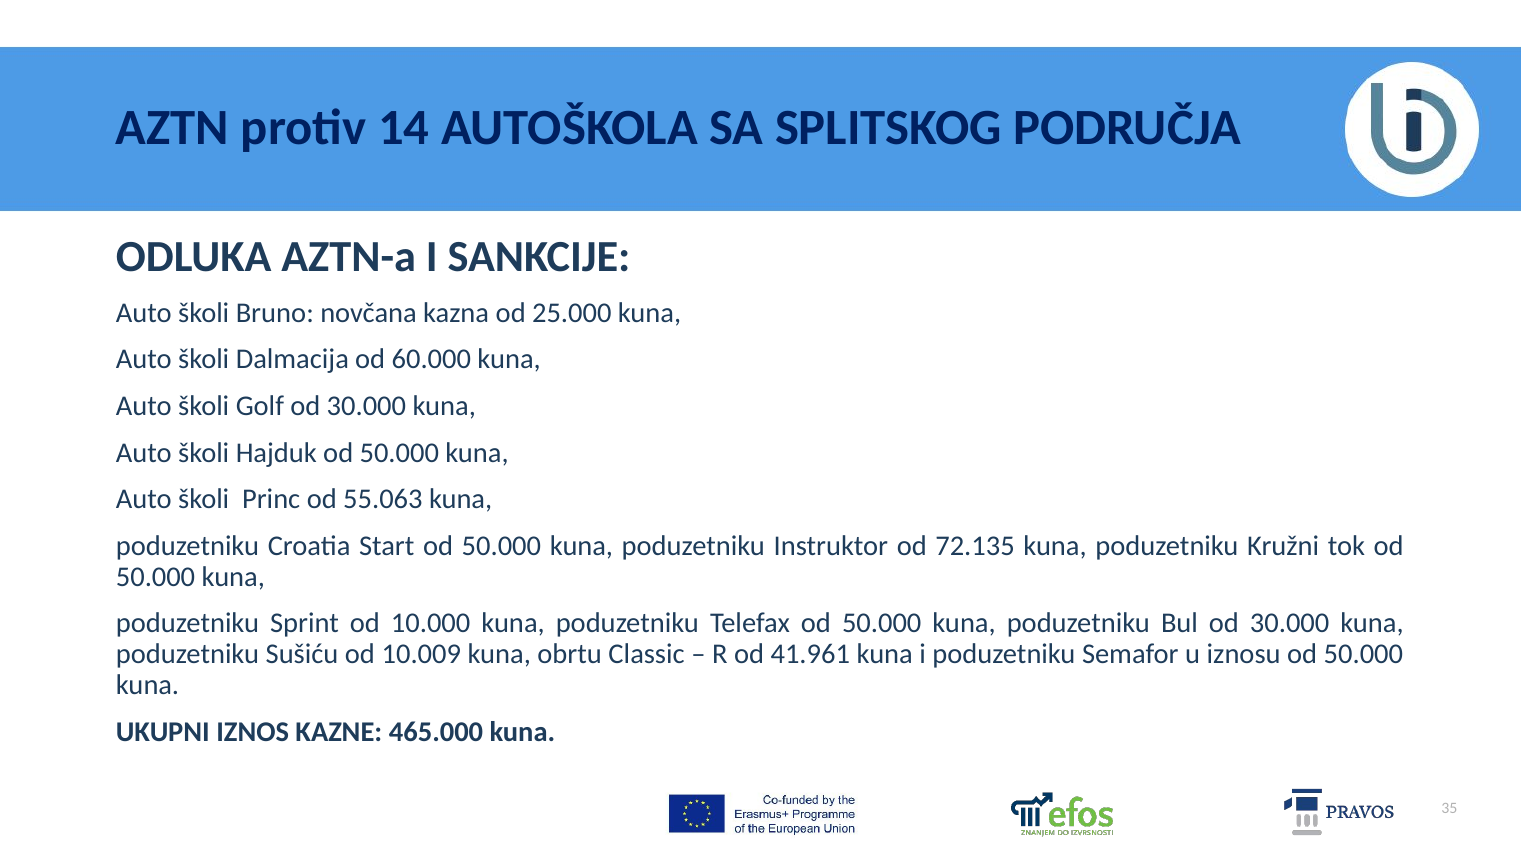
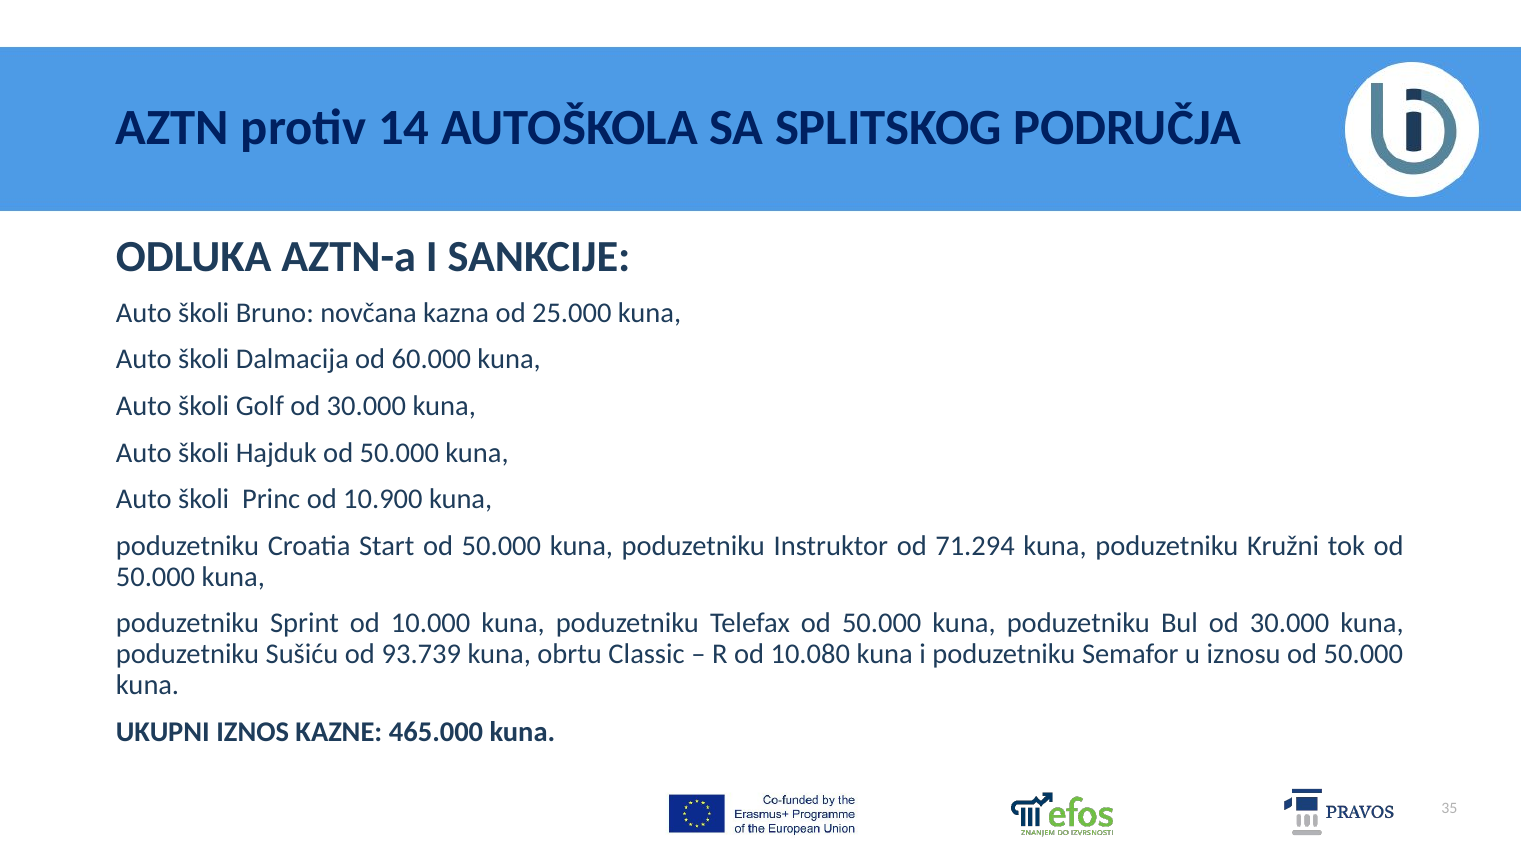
55.063: 55.063 -> 10.900 (383, 499)
72.135: 72.135 -> 71.294 (975, 546)
10.009: 10.009 -> 93.739 (421, 654)
41.961: 41.961 -> 10.080 (810, 654)
